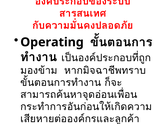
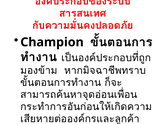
Operating: Operating -> Champion (52, 42)
